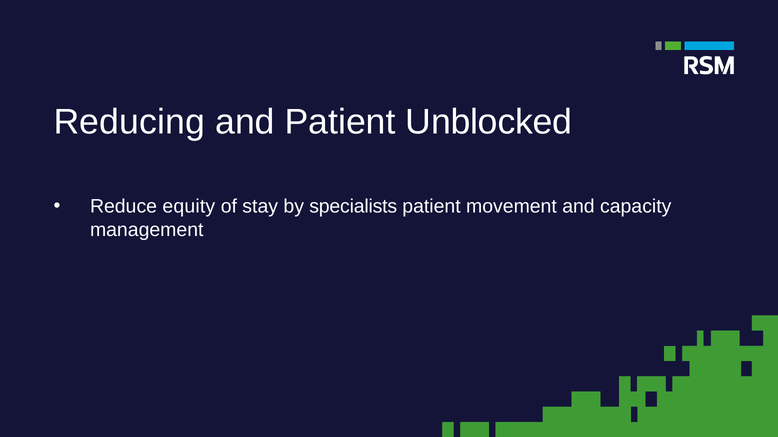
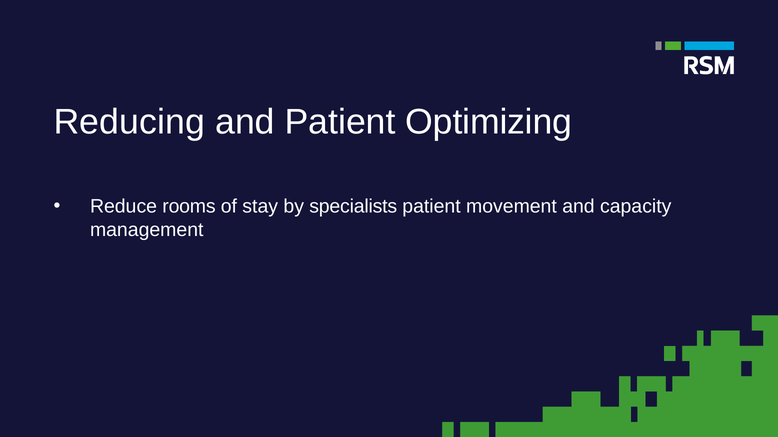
Unblocked: Unblocked -> Optimizing (489, 122)
equity: equity -> rooms (189, 207)
